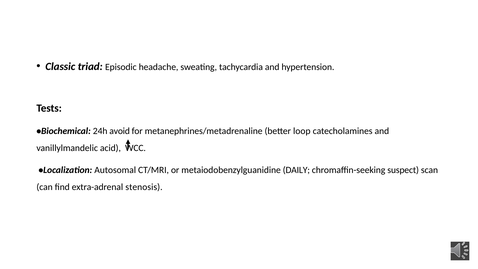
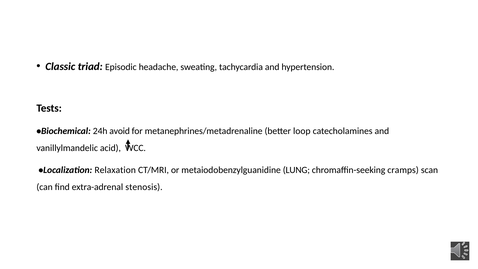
Autosomal: Autosomal -> Relaxation (115, 170)
DAILY: DAILY -> LUNG (296, 170)
suspect: suspect -> cramps (403, 170)
